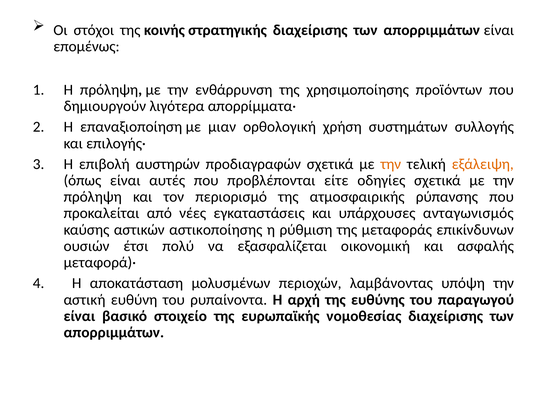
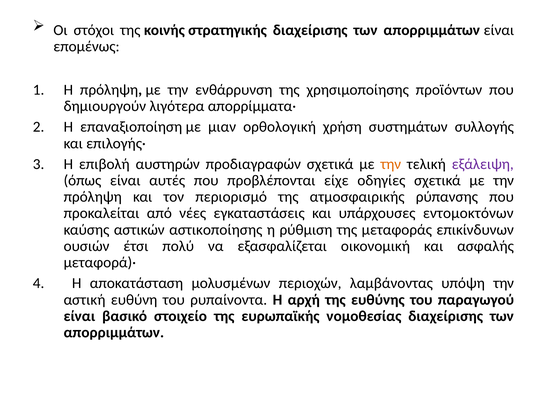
εξάλειψη colour: orange -> purple (483, 164)
είτε: είτε -> είχε (336, 181)
ανταγωνισμός: ανταγωνισμός -> εντομοκτόνων (468, 213)
